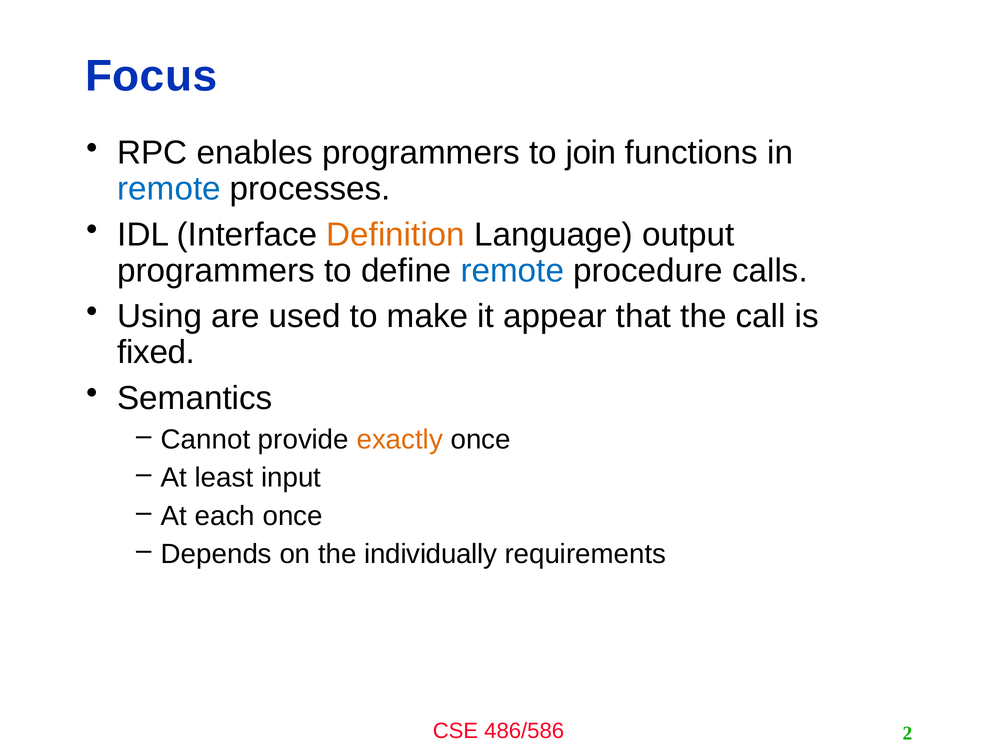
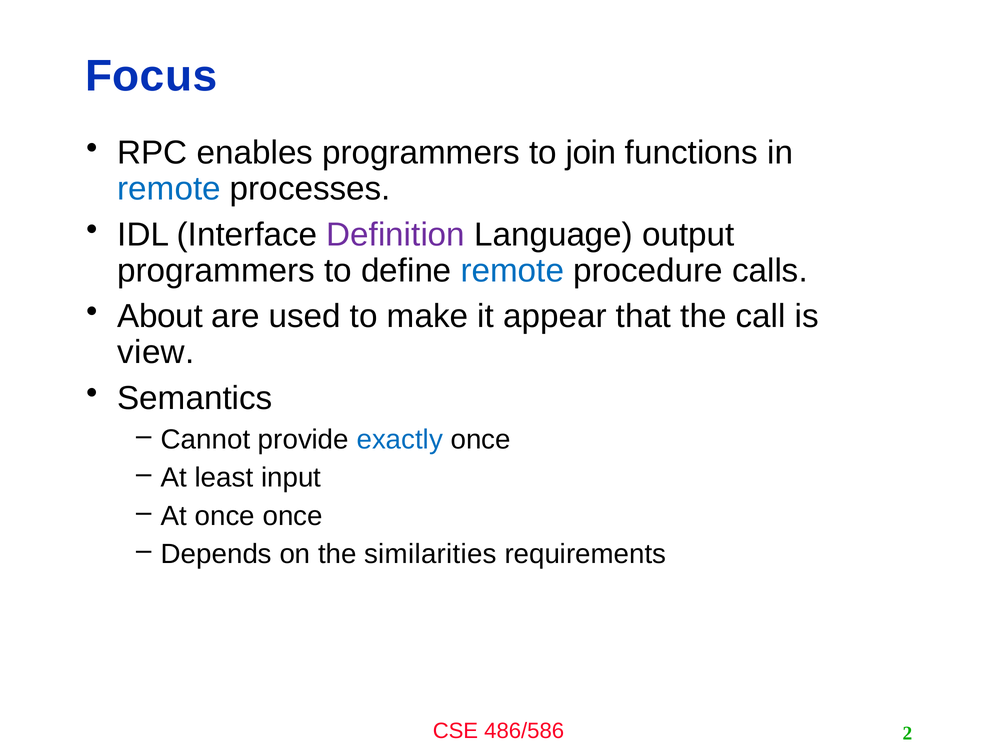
Definition colour: orange -> purple (396, 235)
Using: Using -> About (160, 316)
fixed: fixed -> view (156, 352)
exactly colour: orange -> blue (400, 439)
At each: each -> once (225, 516)
individually: individually -> similarities (430, 554)
